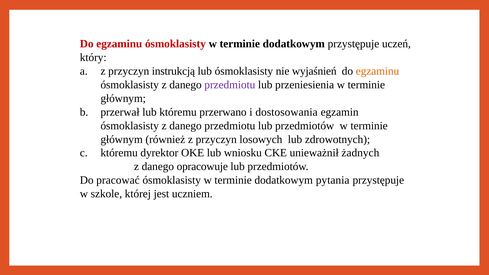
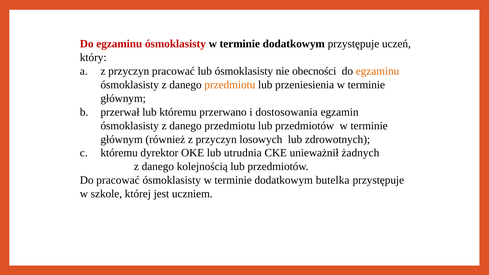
przyczyn instrukcją: instrukcją -> pracować (173, 71)
wyjaśnień: wyjaśnień -> obecności (314, 71)
przedmiotu colour: purple -> orange (230, 85)
wniosku: wniosku -> utrudnia (243, 153)
opracowuje: opracowuje -> kolejnością (202, 167)
pytania: pytania -> butelka (333, 180)
